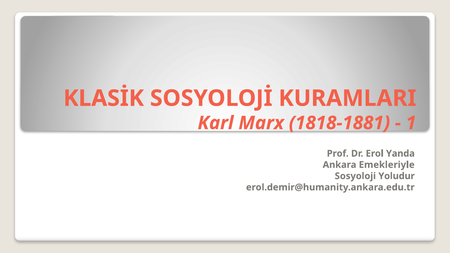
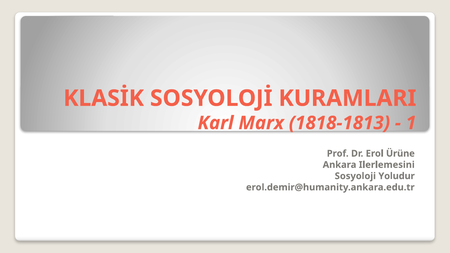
1818-1881: 1818-1881 -> 1818-1813 (339, 123)
Yanda: Yanda -> Ürüne (400, 154)
Emekleriyle: Emekleriyle -> Ilerlemesini (387, 165)
